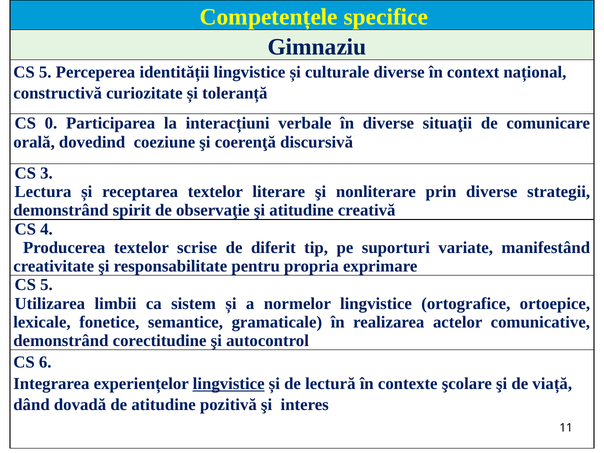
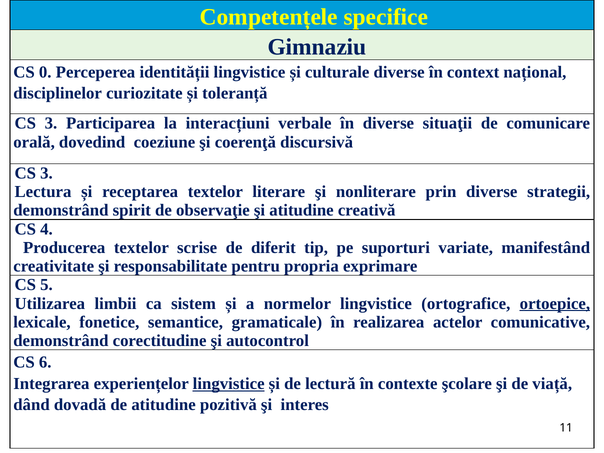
5: 5 -> 0 (45, 72)
constructivă: constructivă -> disciplinelor (58, 93)
0: 0 -> 3 (51, 123)
ortoepice underline: none -> present (555, 303)
